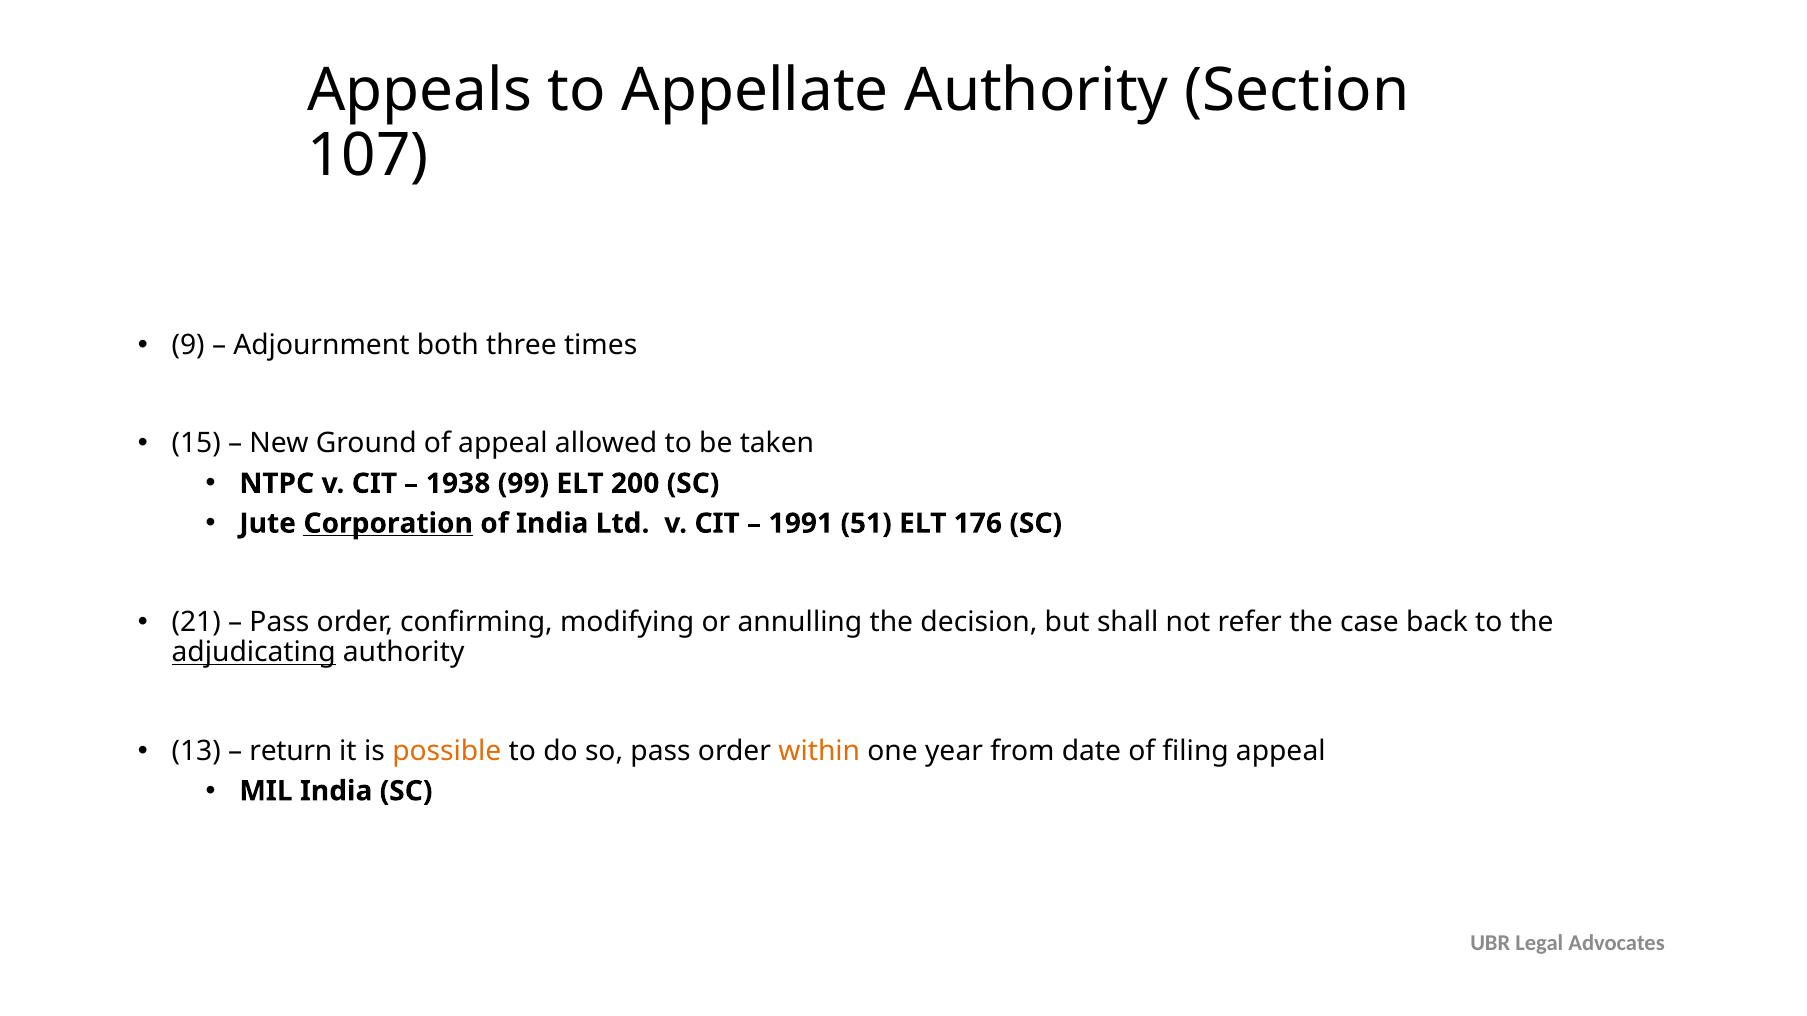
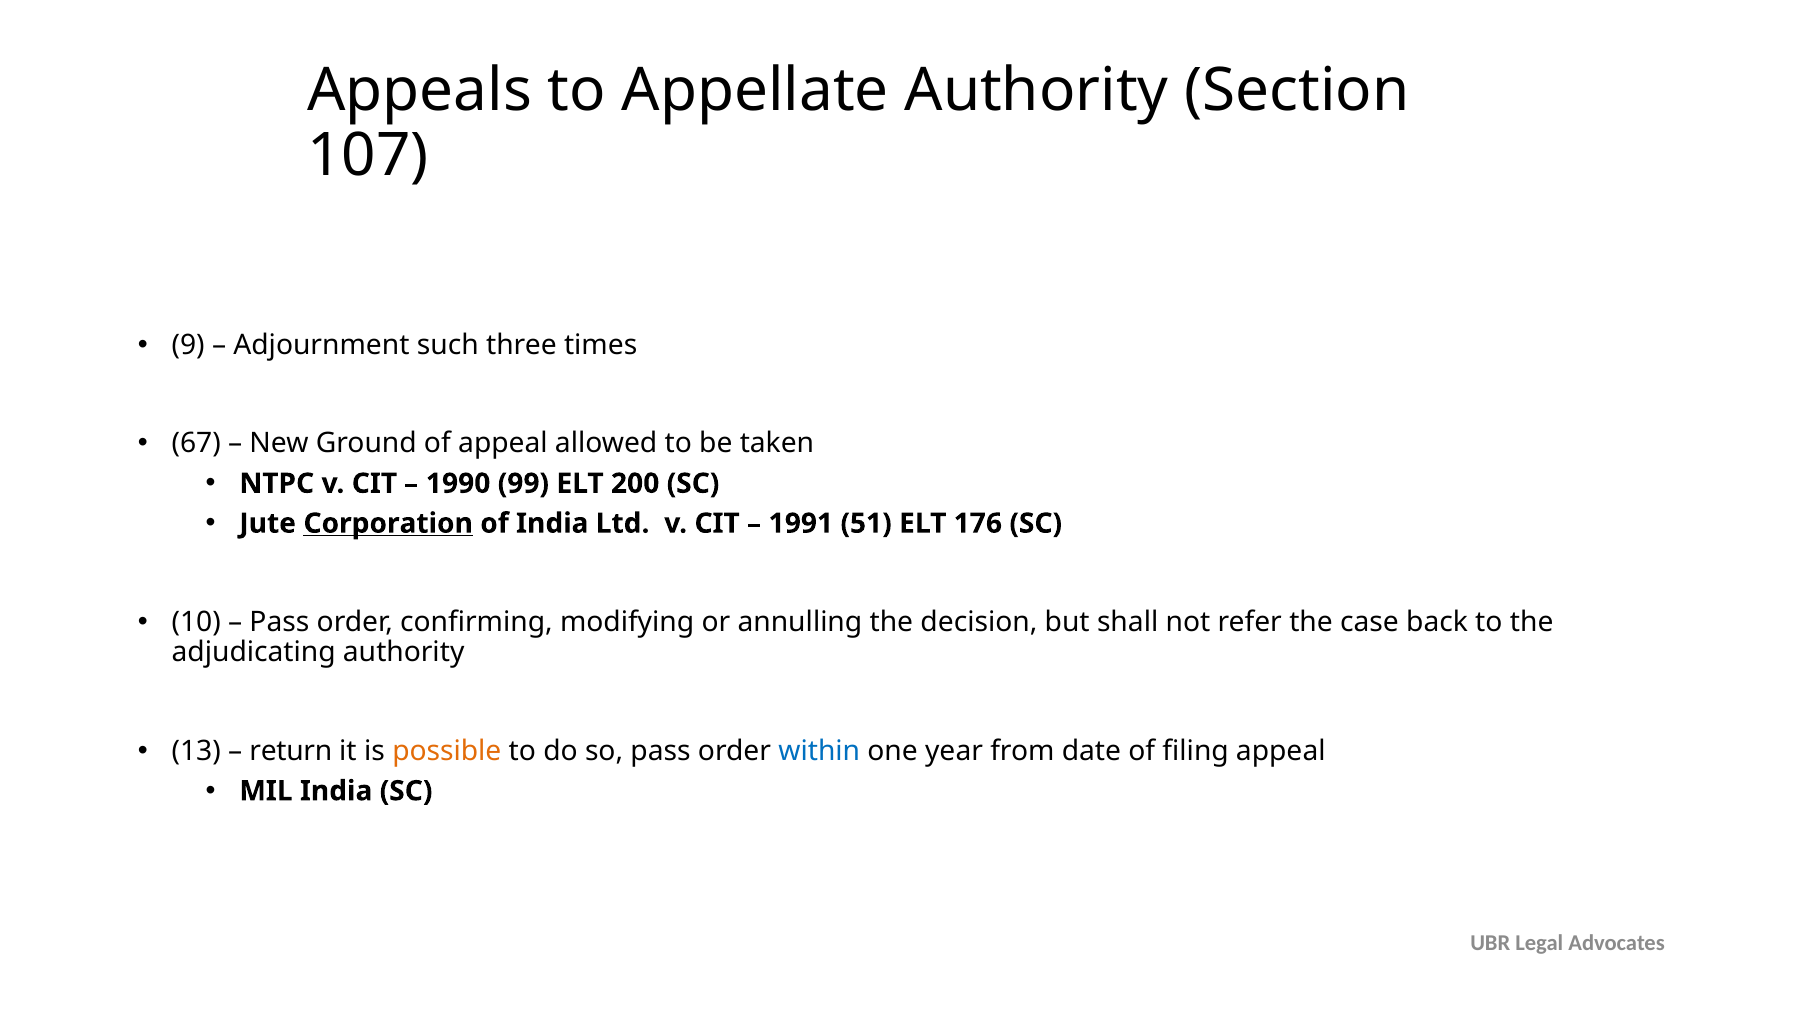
both: both -> such (448, 345)
15: 15 -> 67 (196, 444)
1938: 1938 -> 1990 (458, 484)
21: 21 -> 10 (196, 622)
adjudicating underline: present -> none (254, 653)
within colour: orange -> blue (819, 751)
